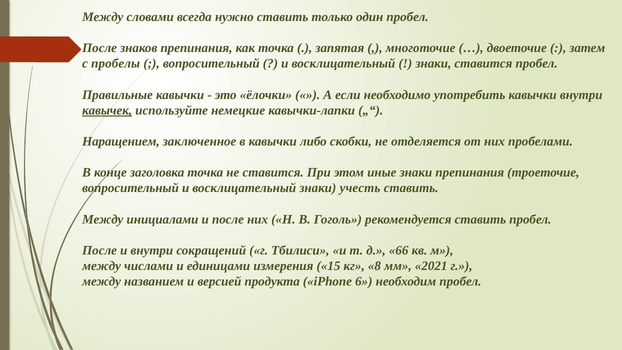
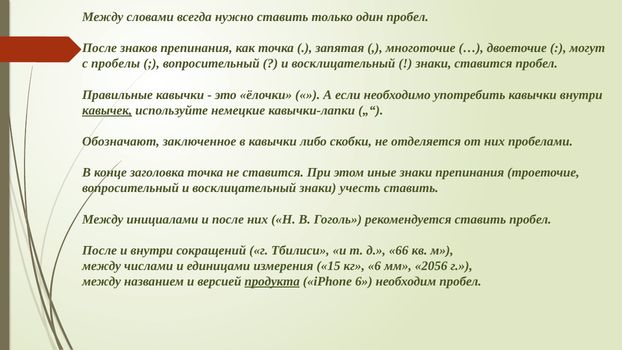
затем: затем -> могут (587, 48)
Наращением: Наращением -> Обозначают (121, 141)
кг 8: 8 -> 6 (374, 266)
2021: 2021 -> 2056 (431, 266)
продукта underline: none -> present (272, 281)
